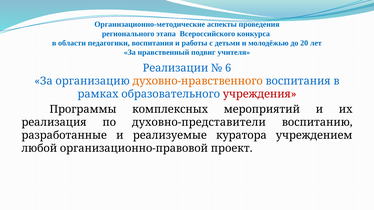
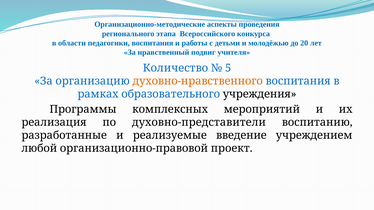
Реализации: Реализации -> Количество (175, 68)
6: 6 -> 5 (228, 68)
учреждения colour: red -> black (260, 94)
куратора: куратора -> введение (241, 136)
